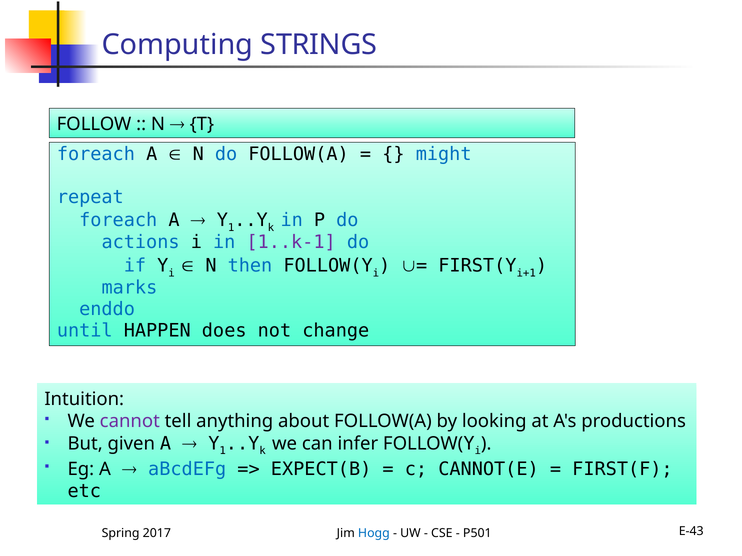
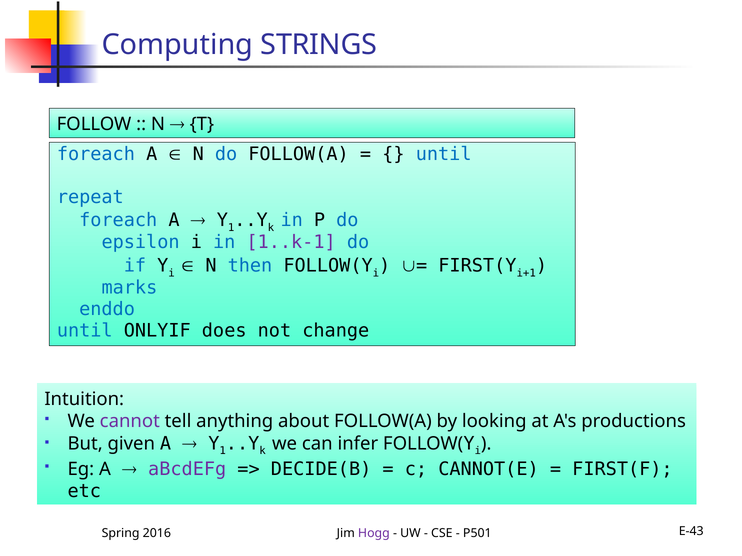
might: might -> until (444, 154)
actions: actions -> epsilon (141, 243)
HAPPEN: HAPPEN -> ONLYIF (157, 331)
aBcdEFg colour: blue -> purple (187, 469)
EXPECT(B: EXPECT(B -> DECIDE(B (321, 469)
2017: 2017 -> 2016 (157, 533)
Hogg colour: blue -> purple (374, 533)
